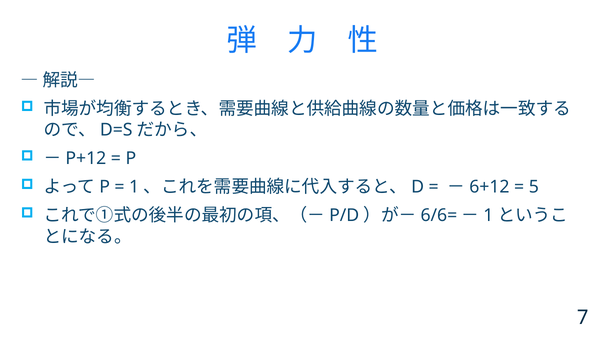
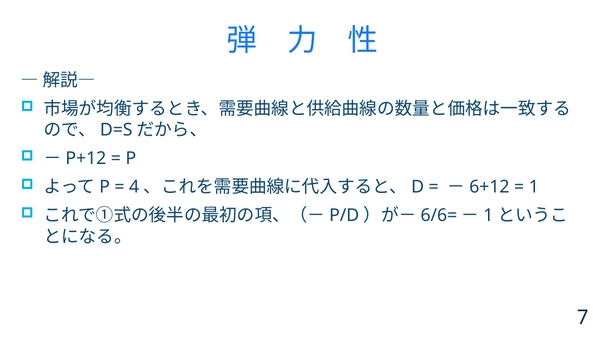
1: 1 -> 4 (134, 187)
5: 5 -> 1 (534, 187)
